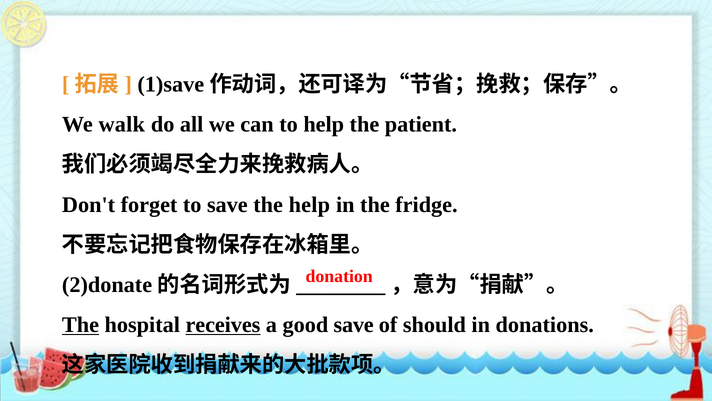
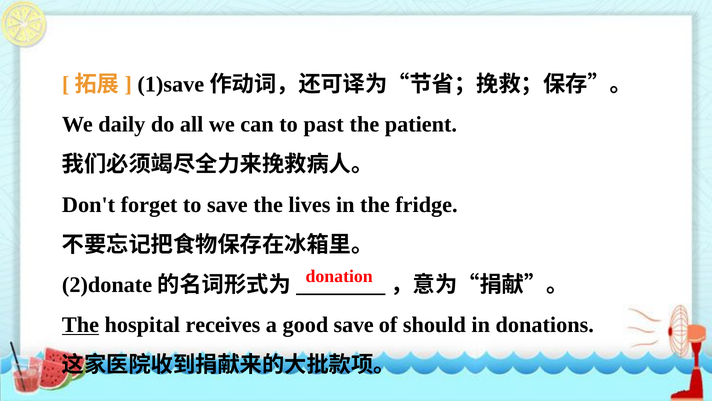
walk: walk -> daily (122, 124)
to help: help -> past (324, 124)
the help: help -> lives (309, 204)
receives underline: present -> none (223, 325)
